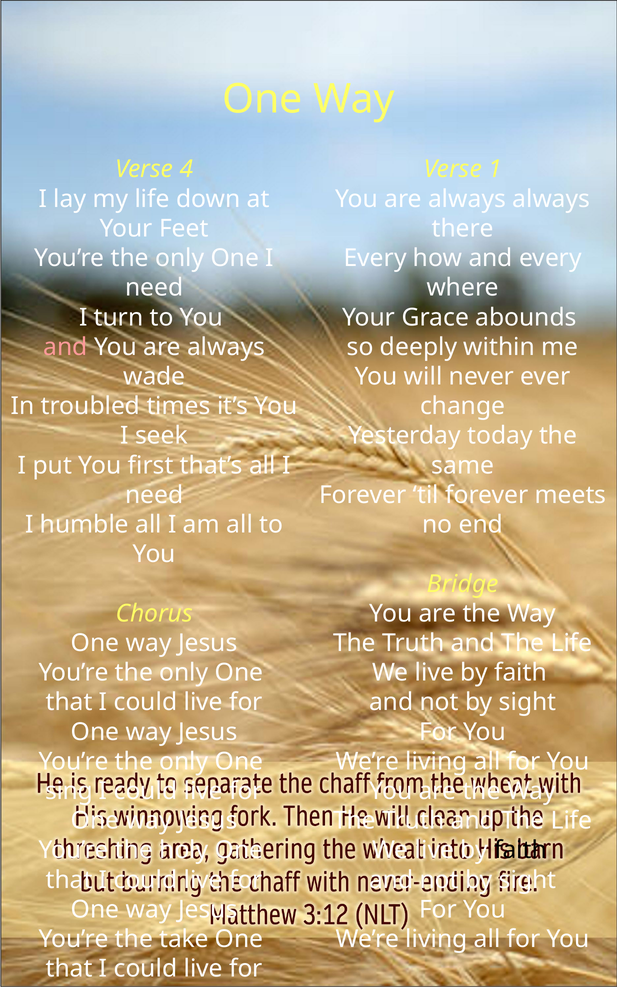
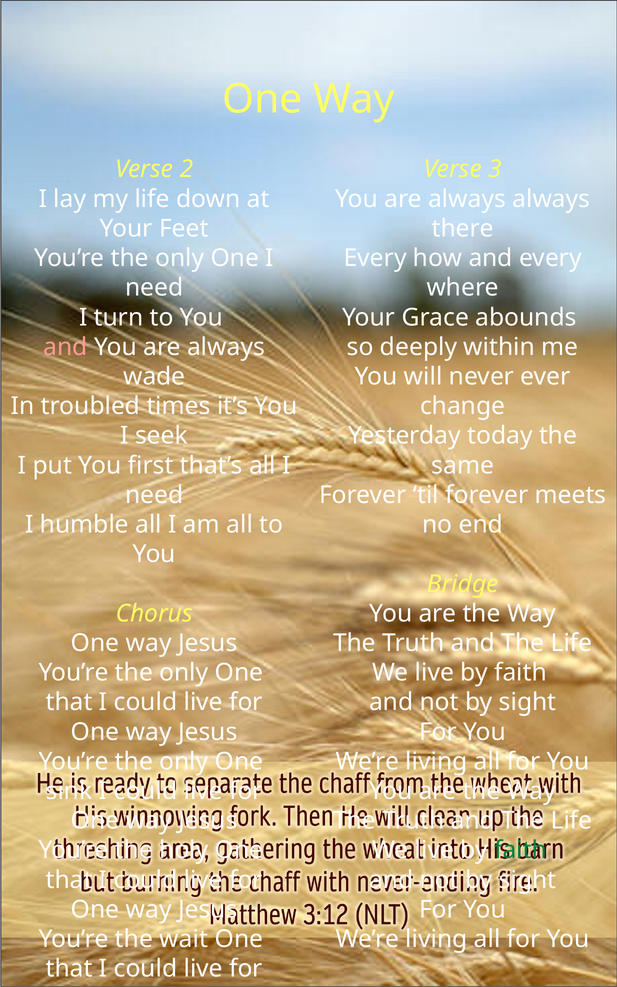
4: 4 -> 2 (187, 169)
1: 1 -> 3 (495, 169)
sing: sing -> sink (69, 791)
faith colour: black -> green (521, 851)
take: take -> wait (184, 939)
